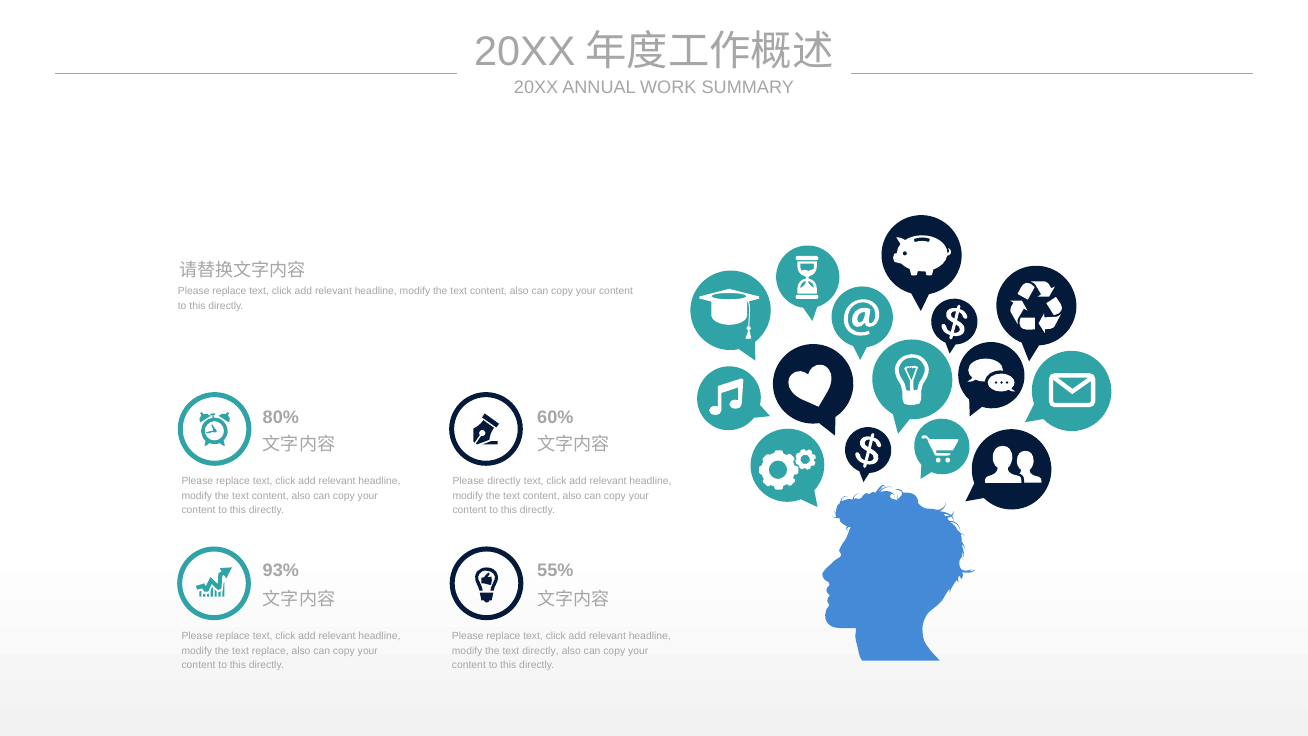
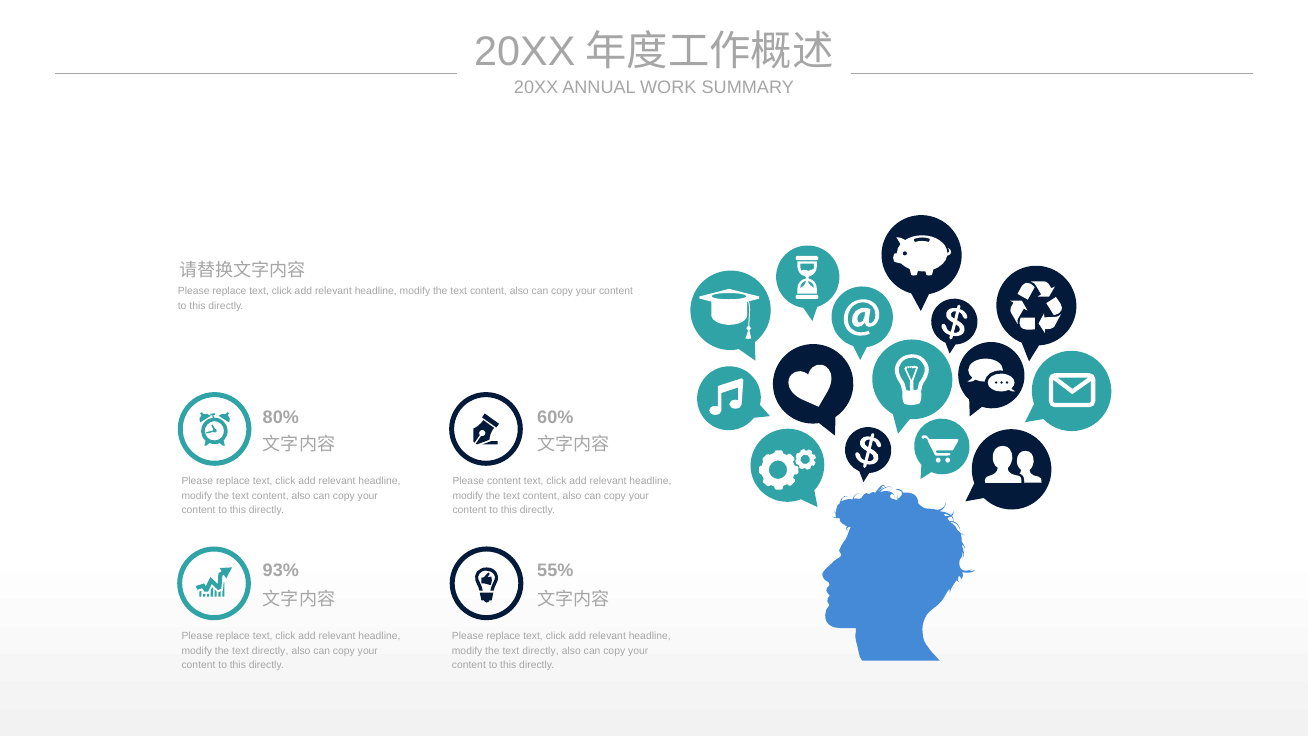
Please directly: directly -> content (504, 481)
replace: replace -> directly (270, 650)
